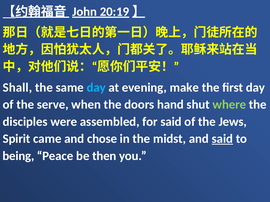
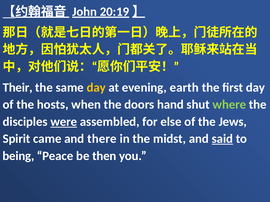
Shall: Shall -> Their (18, 88)
day colour: light blue -> yellow (96, 88)
make: make -> earth (184, 88)
serve: serve -> hosts (53, 105)
were underline: none -> present (64, 122)
for said: said -> else (171, 122)
chose: chose -> there (102, 139)
